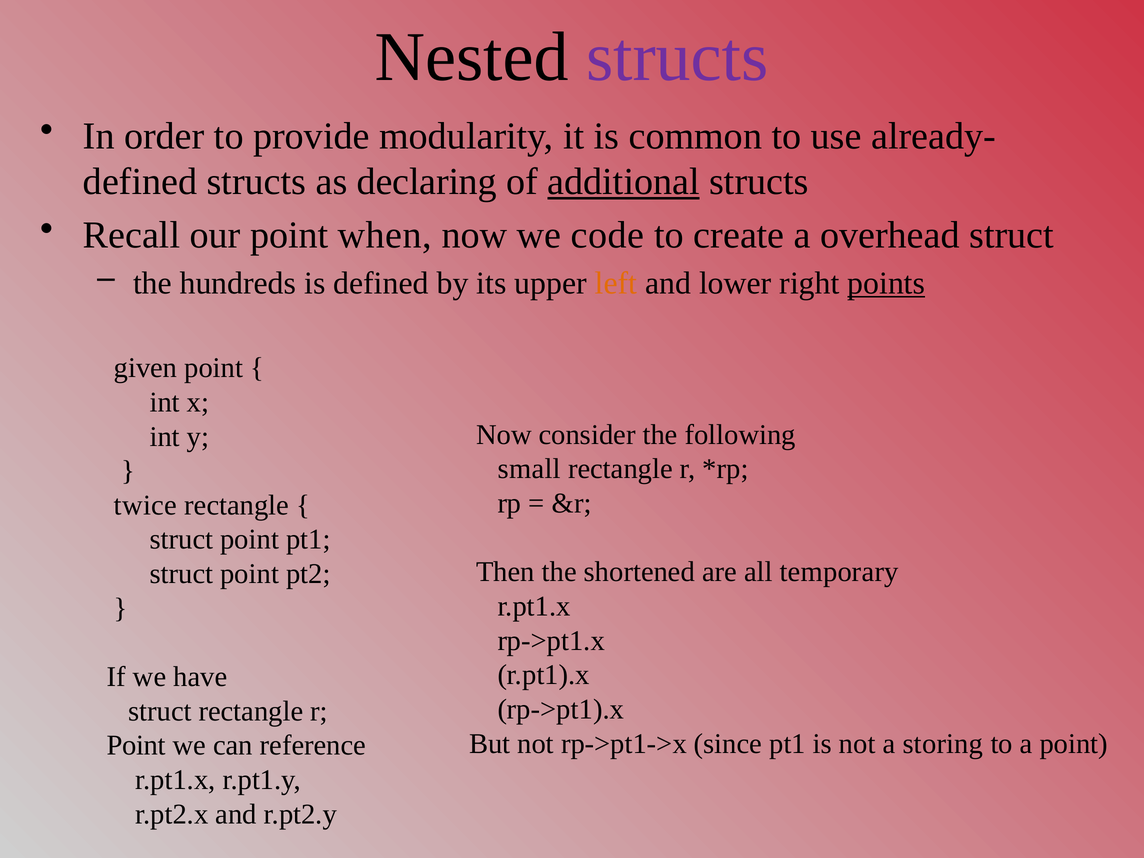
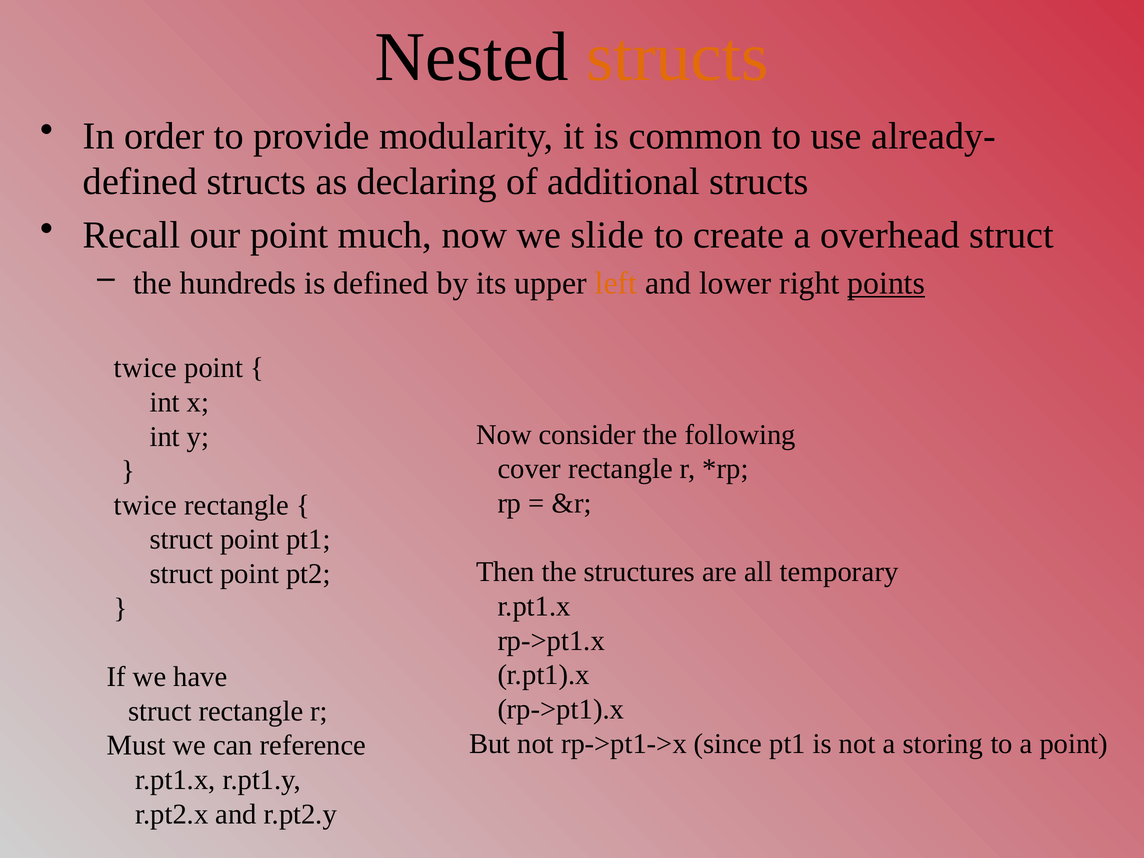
structs colour: purple -> orange (677, 57)
additional underline: present -> none (624, 182)
when: when -> much (385, 235)
code: code -> slide (608, 235)
given: given -> twice (145, 368)
small: small -> cover (529, 469)
shortened: shortened -> structures (639, 572)
Point: Point -> Must (136, 745)
